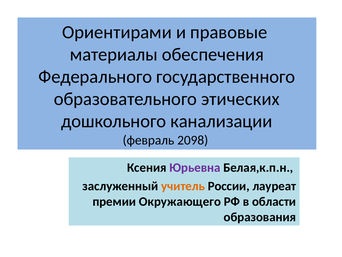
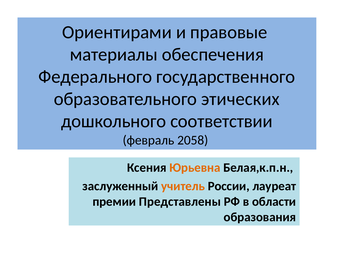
канализации: канализации -> соответствии (221, 121)
2098: 2098 -> 2058 (193, 140)
Юрьевна colour: purple -> orange (195, 167)
Окружающего: Окружающего -> Представлены (180, 201)
